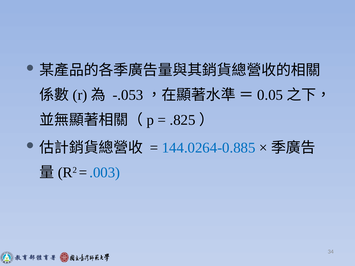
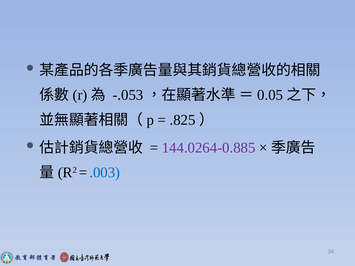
144.0264-0.885 colour: blue -> purple (209, 148)
